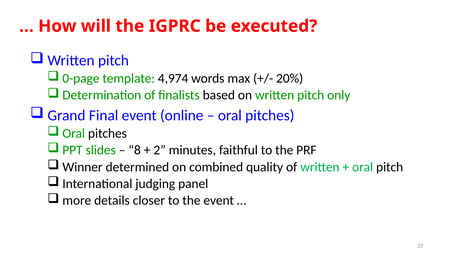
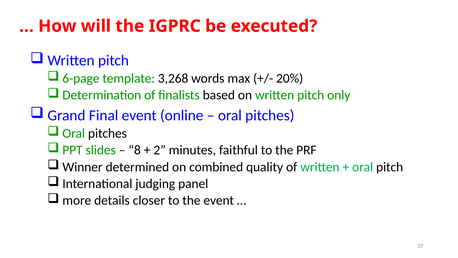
0-page: 0-page -> 6-page (81, 78)
4,974: 4,974 -> 3,268 (173, 78)
